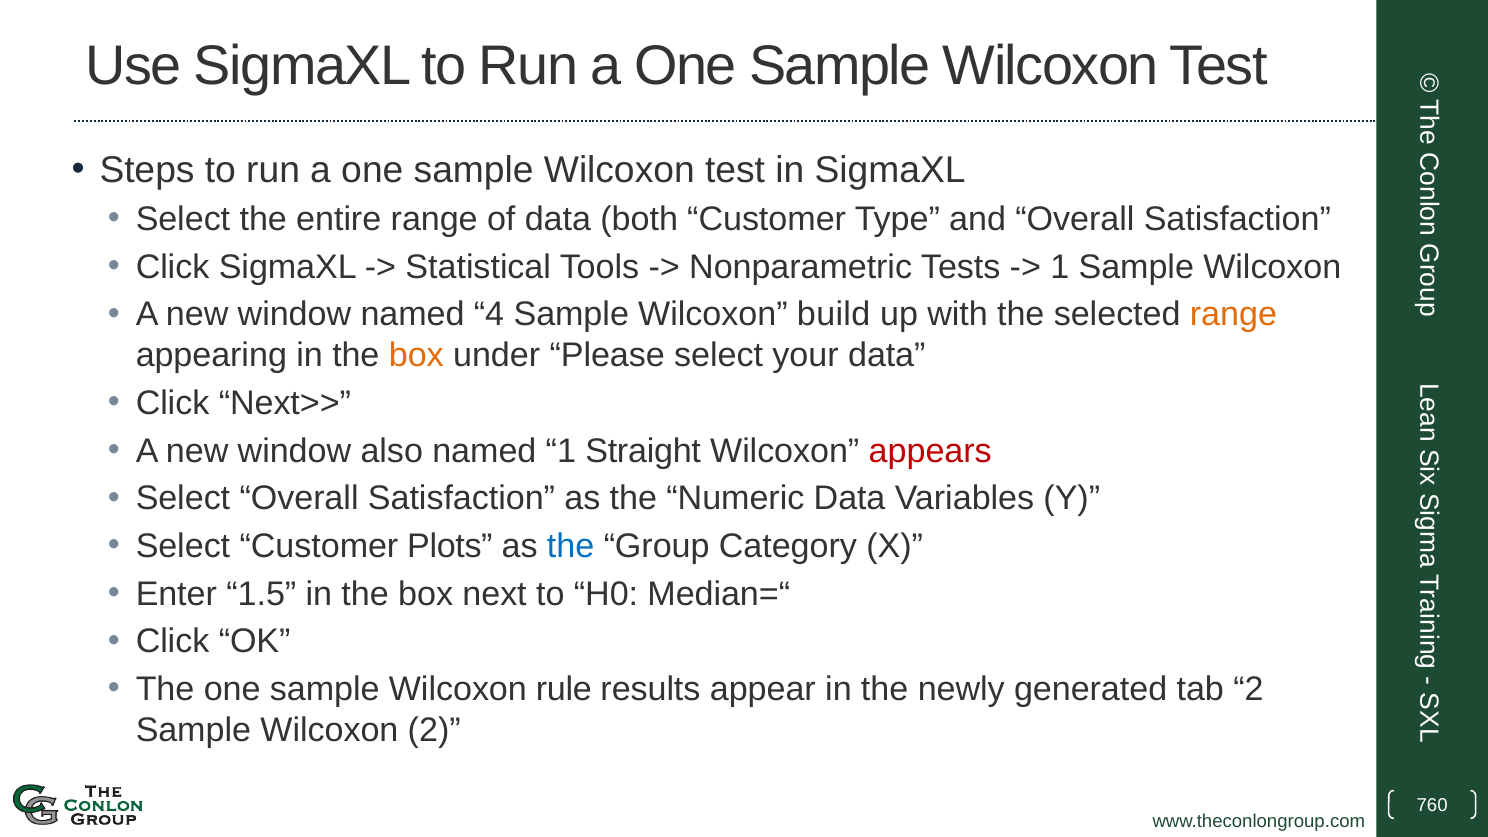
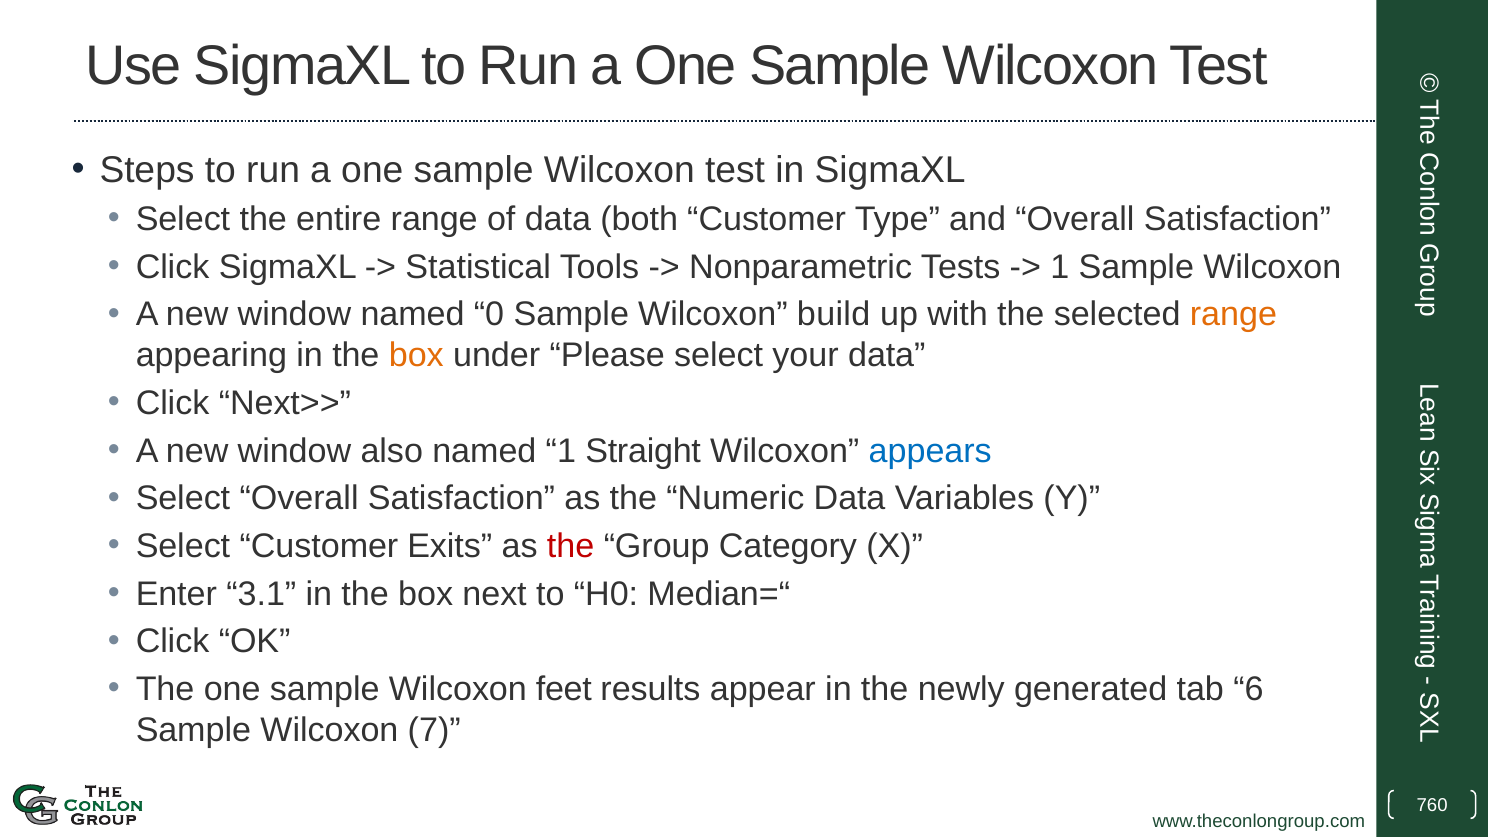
4: 4 -> 0 (489, 315)
appears colour: red -> blue (930, 451)
Plots: Plots -> Exits (450, 546)
the colour: blue -> red (571, 546)
1.5: 1.5 -> 3.1 (261, 594)
rule: rule -> feet (564, 689)
tab 2: 2 -> 6 (1248, 689)
Wilcoxon 2: 2 -> 7 (434, 730)
